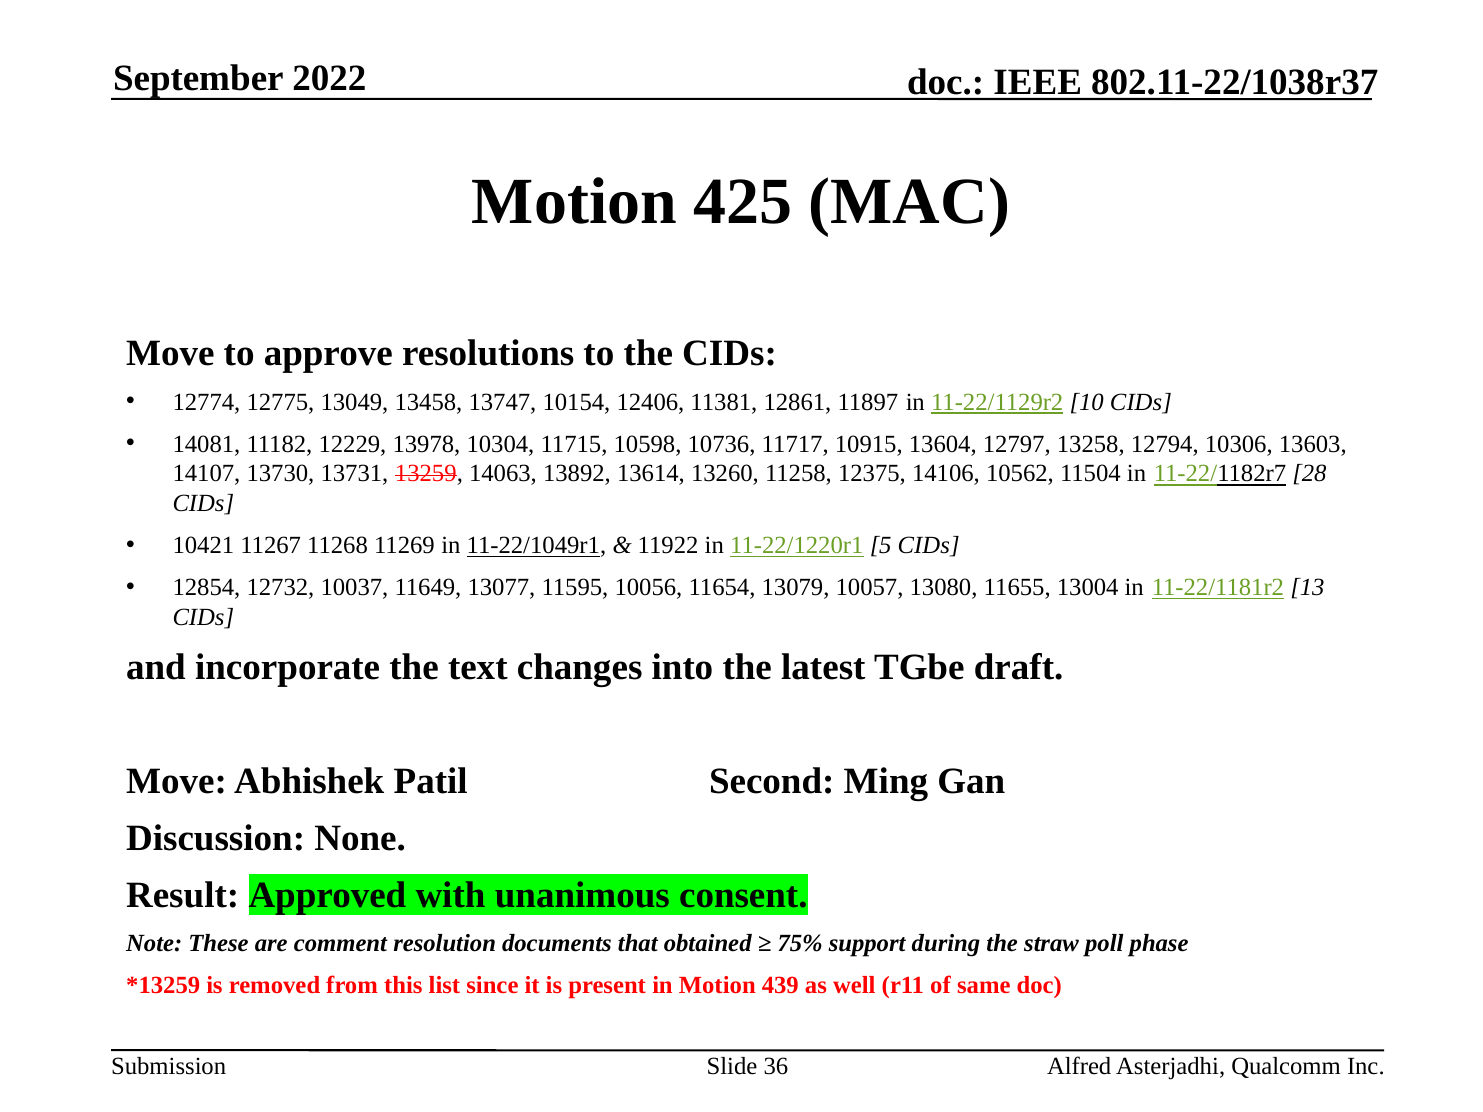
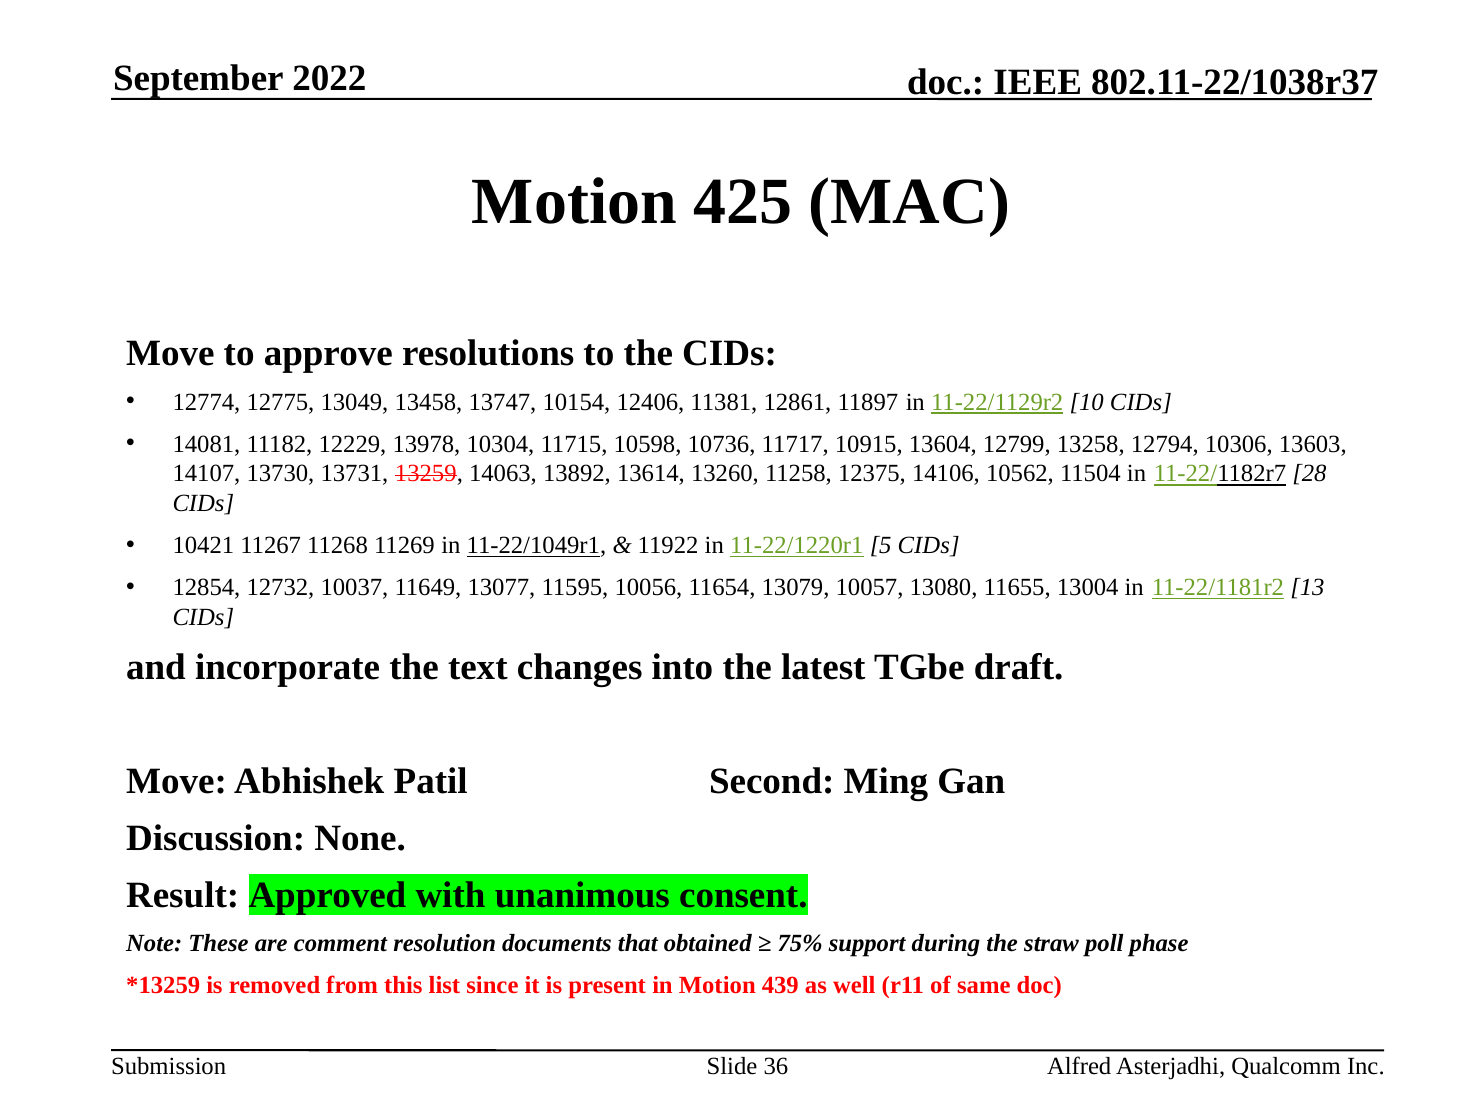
12797: 12797 -> 12799 (1017, 444)
